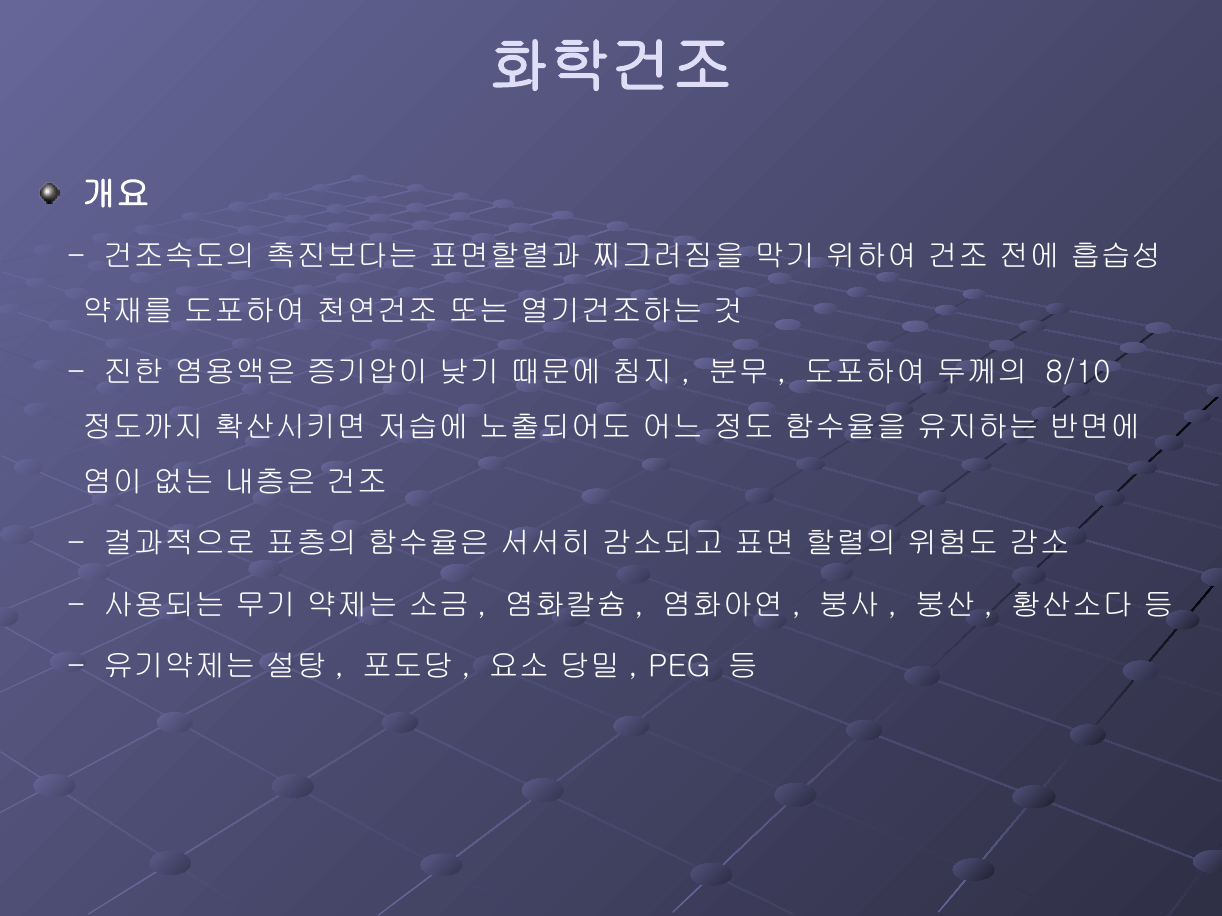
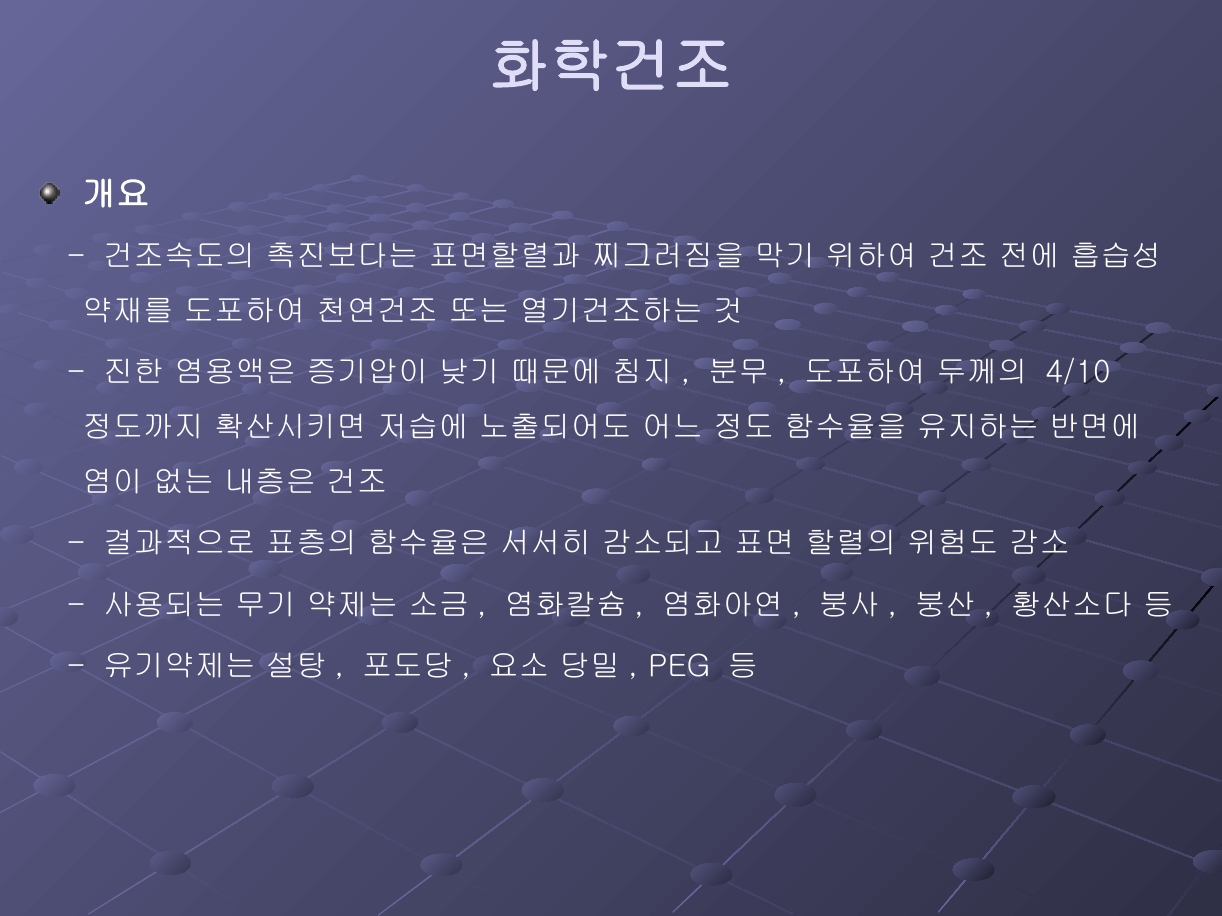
8/10: 8/10 -> 4/10 (1078, 373)
